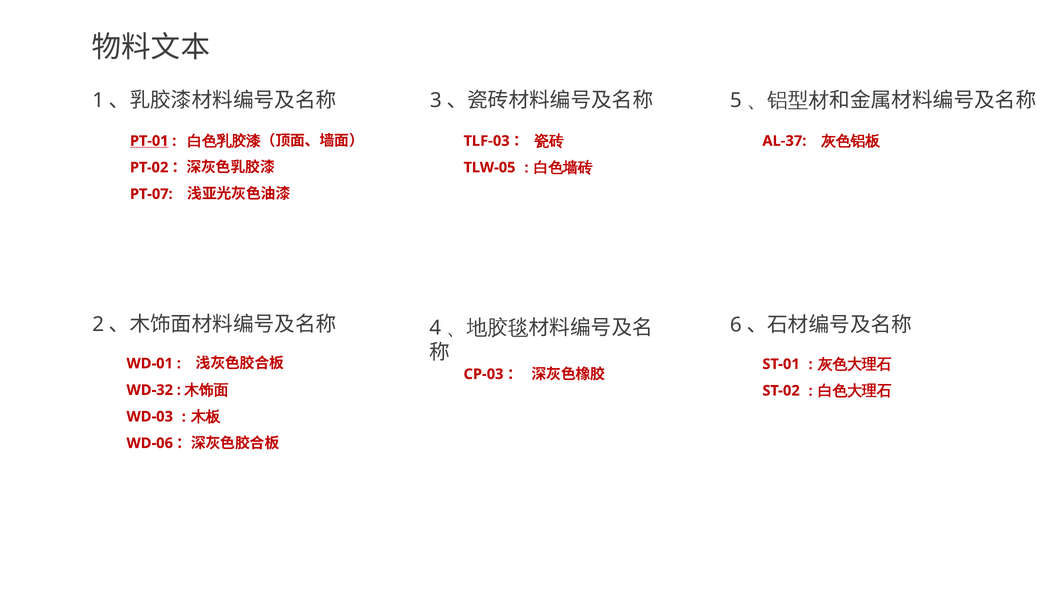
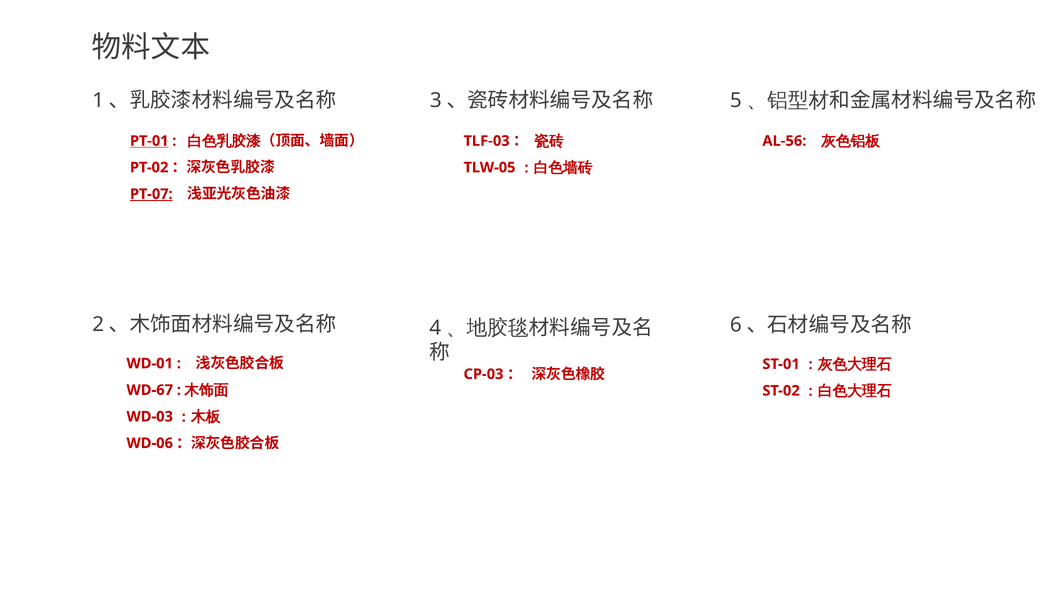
AL-37: AL-37 -> AL-56 (784, 141)
PT-07 underline: none -> present (151, 194)
WD-32: WD-32 -> WD-67 (150, 390)
